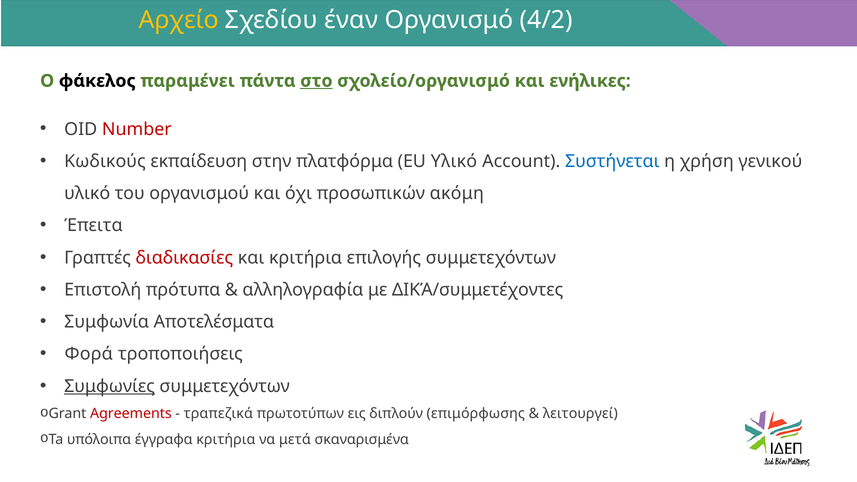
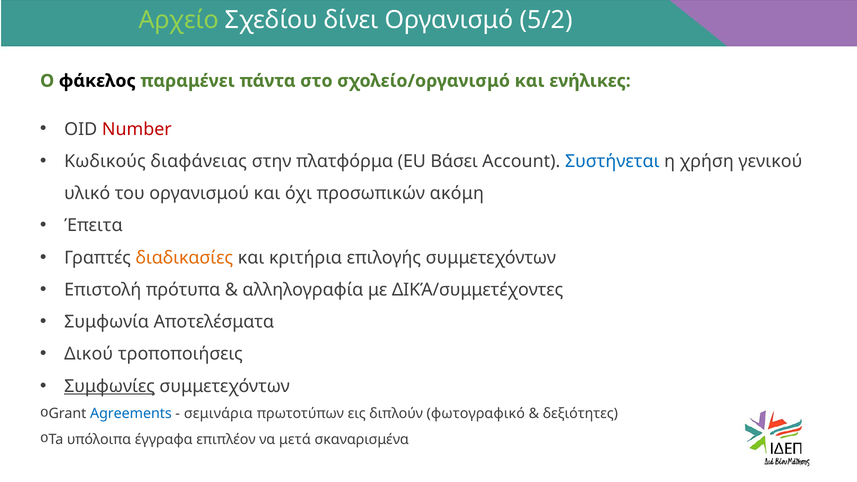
Αρχείο colour: yellow -> light green (179, 20)
έναν: έναν -> δίνει (351, 20)
4/2: 4/2 -> 5/2 (546, 20)
στο underline: present -> none (316, 81)
εκπαίδευση: εκπαίδευση -> διαφάνειας (199, 161)
EU Υλικό: Υλικό -> Βάσει (454, 161)
διαδικασίες colour: red -> orange (184, 258)
Φορά: Φορά -> Δικού (89, 354)
Agreements colour: red -> blue (131, 414)
τραπεζικά: τραπεζικά -> σεμινάρια (218, 414)
επιμόρφωσης: επιμόρφωσης -> φωτογραφικό (476, 414)
λειτουργεί: λειτουργεί -> δεξιότητες (580, 414)
έγγραφα κριτήρια: κριτήρια -> επιπλέον (226, 439)
